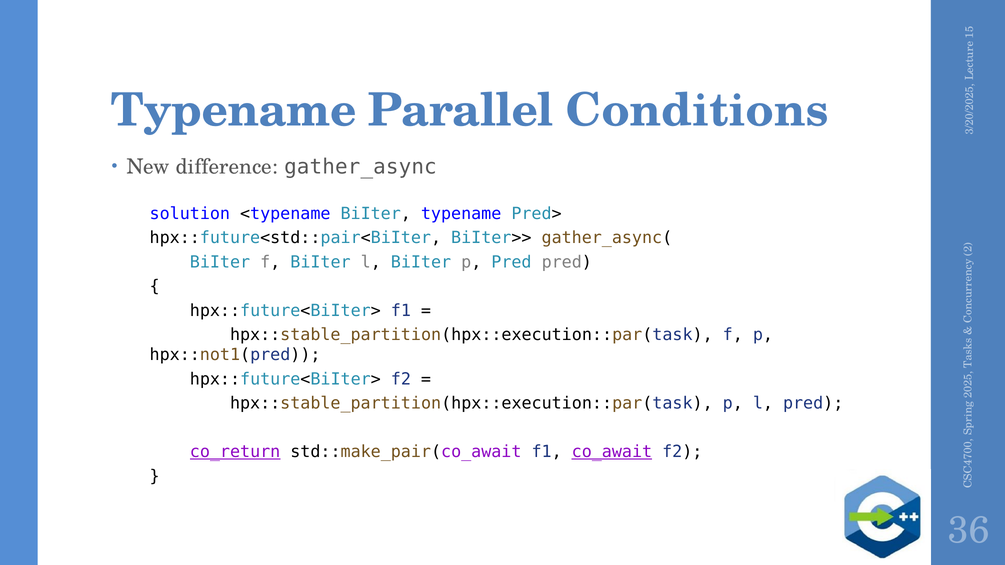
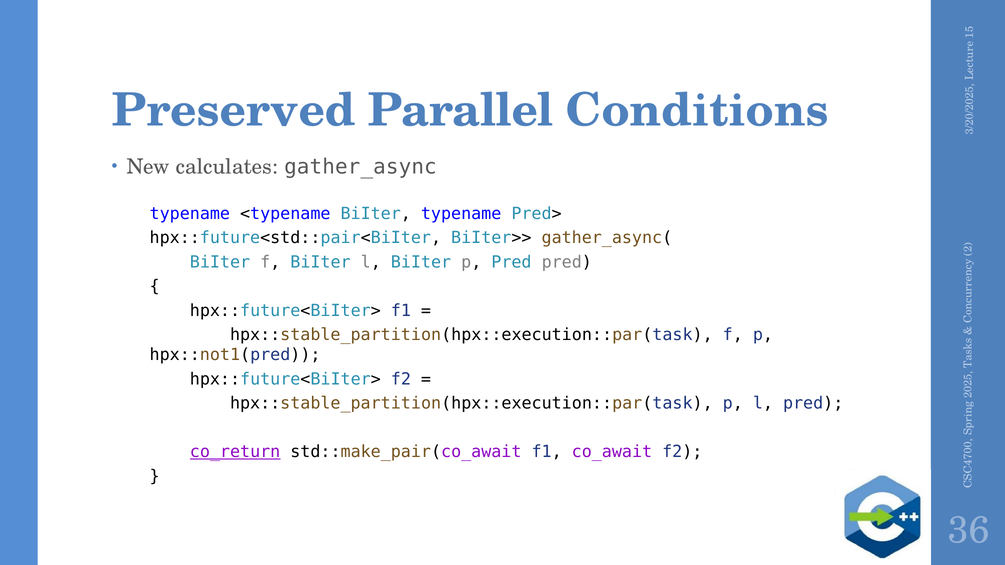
Typename: Typename -> Preserved (234, 110)
difference: difference -> calculates (227, 167)
solution: solution -> typename (190, 214)
co_await underline: present -> none (612, 452)
